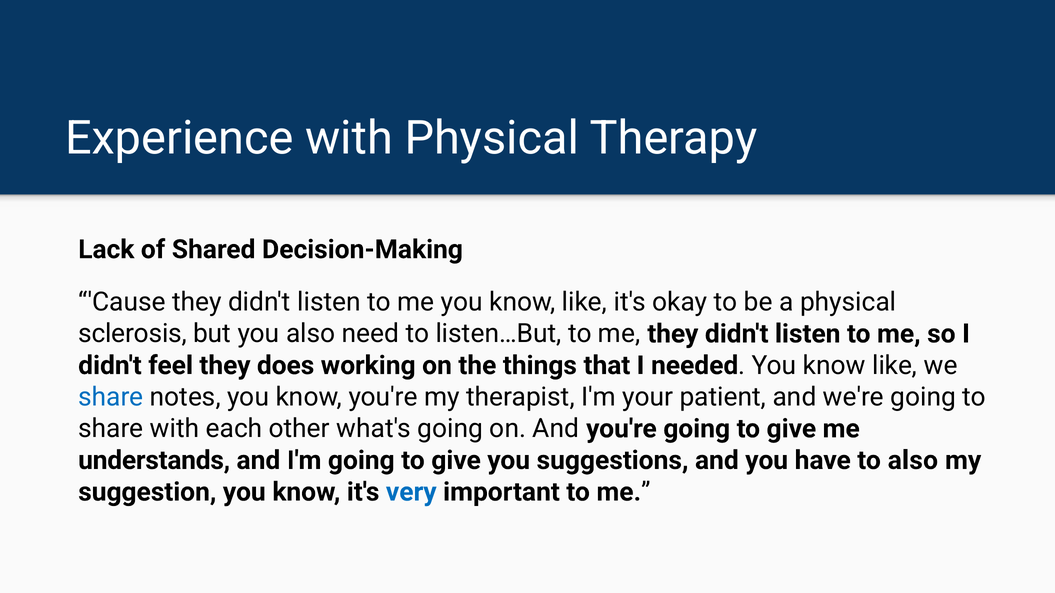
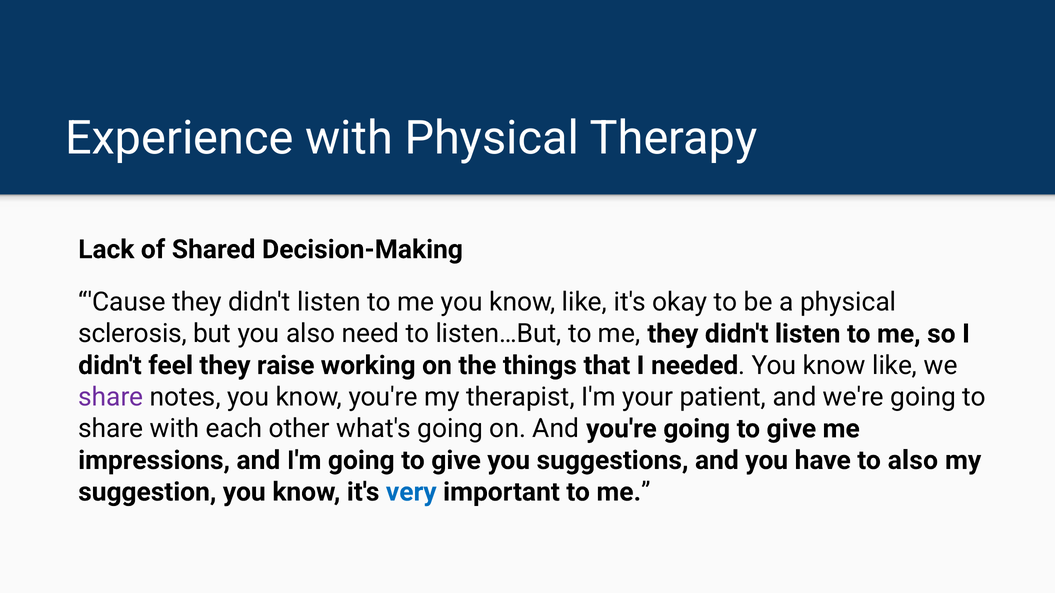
does: does -> raise (286, 366)
share colour: blue -> purple (111, 397)
understands: understands -> impressions (154, 461)
